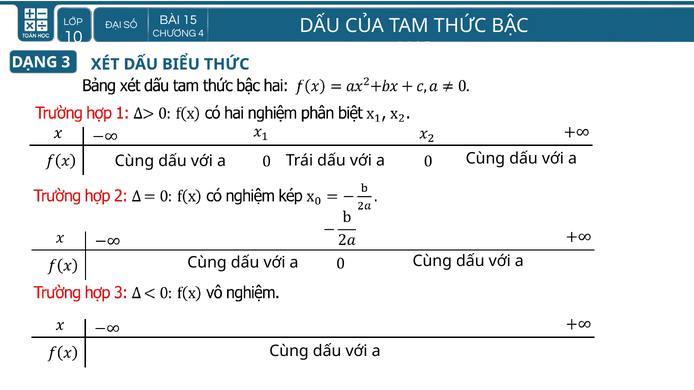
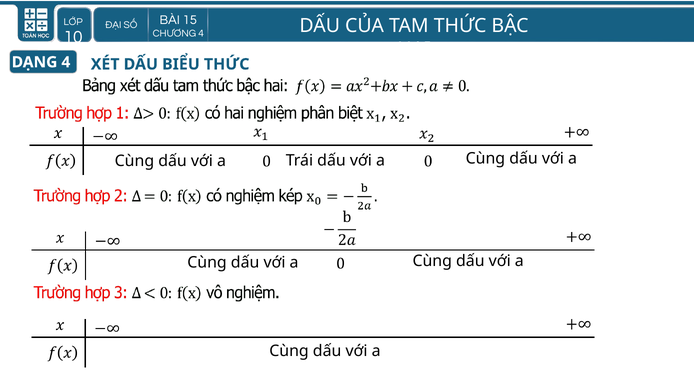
3: 3 -> 4 (66, 62)
